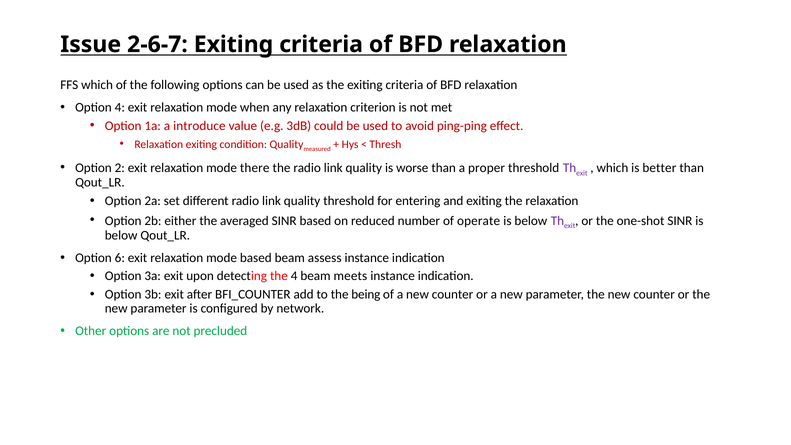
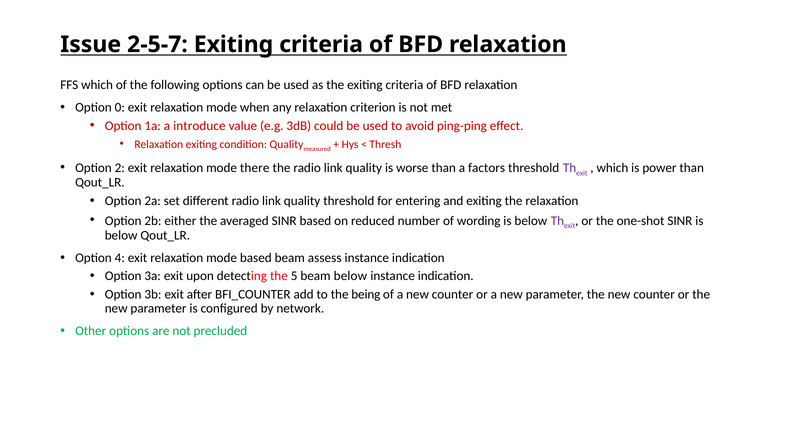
2-6-7: 2-6-7 -> 2-5-7 (157, 44)
Option 4: 4 -> 0 (120, 107)
proper: proper -> factors (487, 168)
better: better -> power (659, 168)
operate: operate -> wording (479, 221)
6: 6 -> 4 (120, 258)
the 4: 4 -> 5 (294, 276)
beam meets: meets -> below (350, 276)
